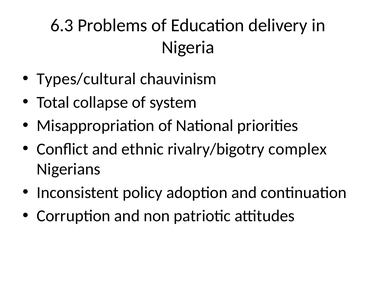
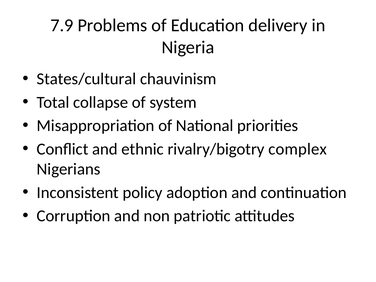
6.3: 6.3 -> 7.9 (62, 25)
Types/cultural: Types/cultural -> States/cultural (86, 79)
